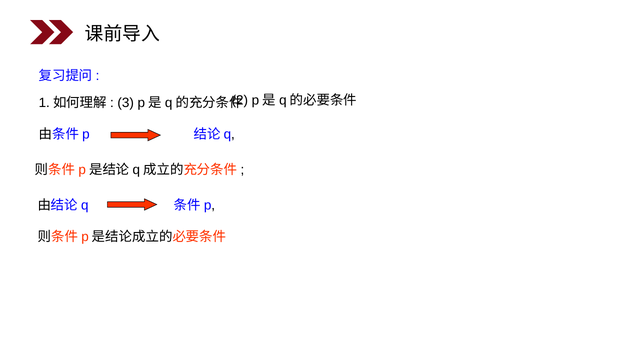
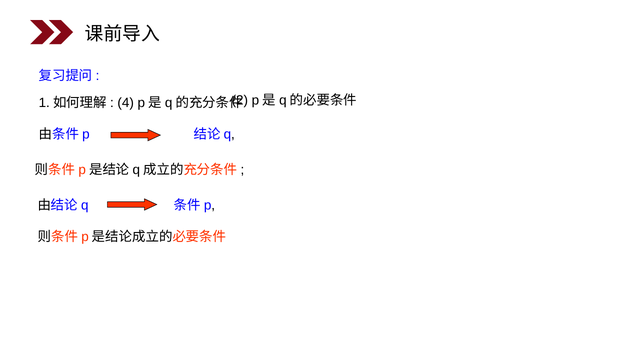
3: 3 -> 4 (126, 103)
